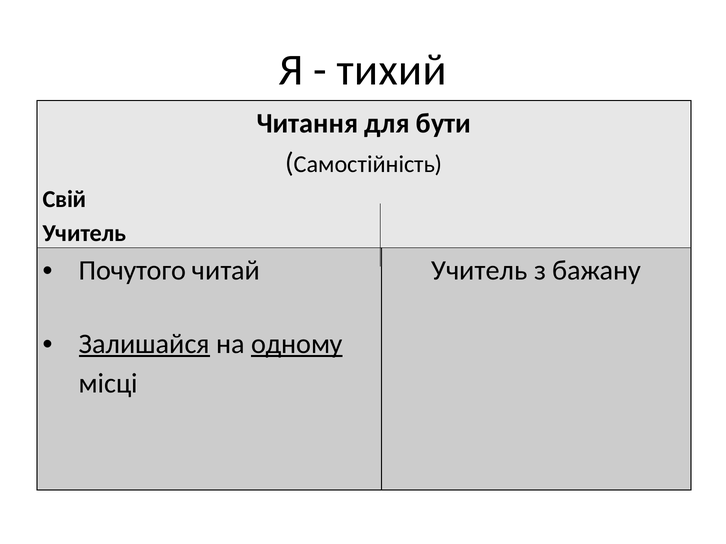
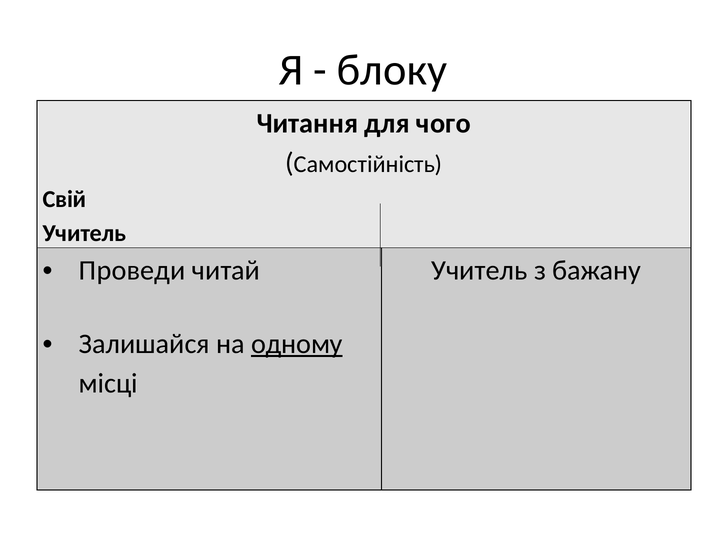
тихий: тихий -> блоку (392, 70)
бути: бути -> чого (443, 123)
Почутого: Почутого -> Проведи (132, 271)
Залишайся underline: present -> none (144, 344)
